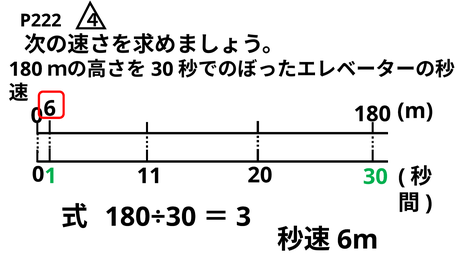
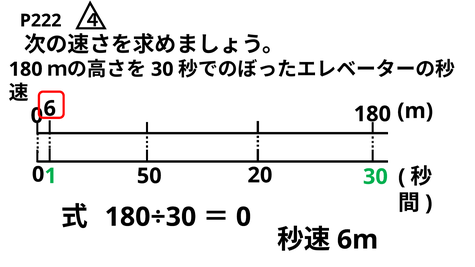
11: 11 -> 50 (149, 176)
3: 3 -> 0 (244, 217)
